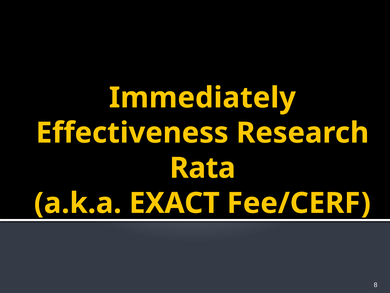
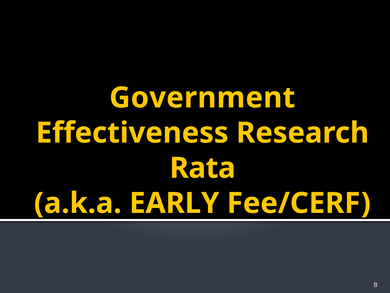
Immediately: Immediately -> Government (202, 98)
EXACT: EXACT -> EARLY (174, 203)
